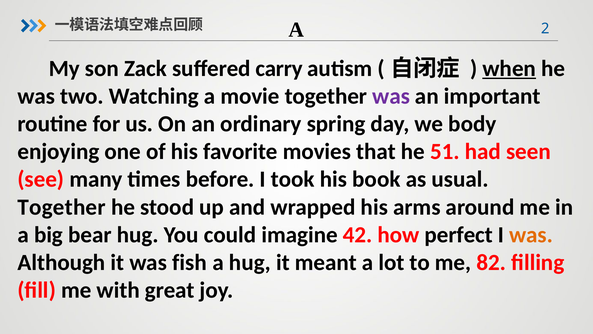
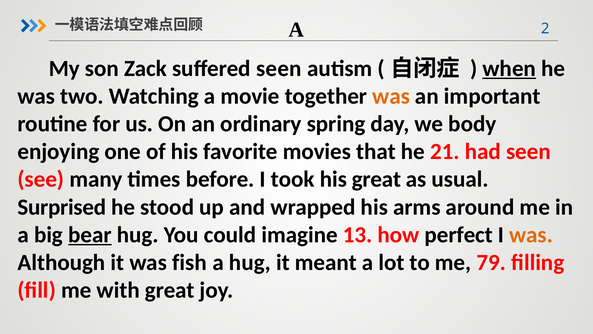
suffered carry: carry -> seen (279, 68)
was colour: purple -> orange (391, 96)
51: 51 -> 21 (445, 151)
his book: book -> great (377, 179)
Together: Together -> Surprised (62, 207)
bear underline: none -> present (90, 235)
42: 42 -> 13 (358, 235)
82: 82 -> 79 (491, 262)
